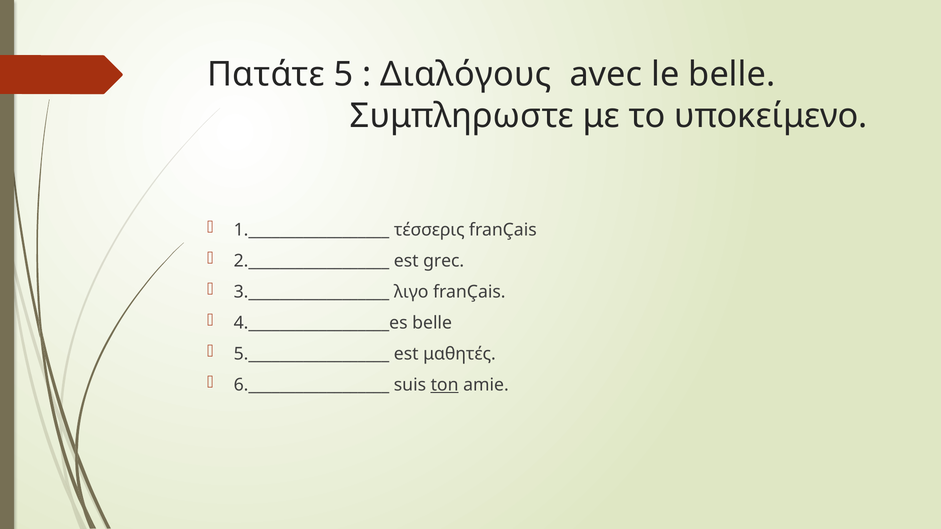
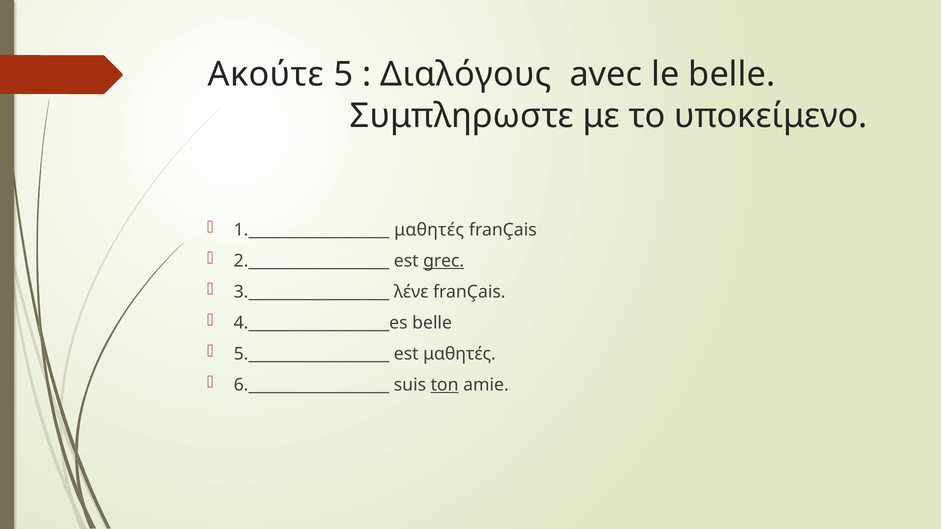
Πατάτε: Πατάτε -> Ακούτε (266, 75)
1.__________________ τέσσερις: τέσσερις -> μαθητές (429, 230)
grec underline: none -> present (444, 261)
λιγο: λιγο -> λένε (411, 292)
